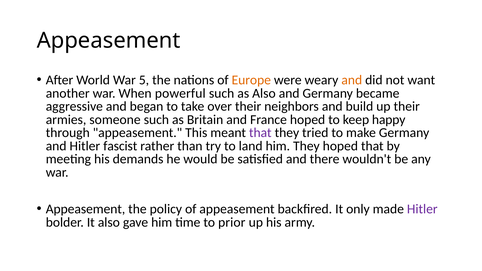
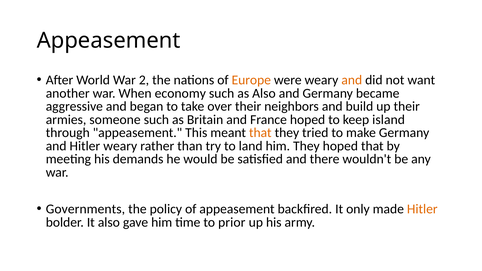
5: 5 -> 2 (144, 80)
powerful: powerful -> economy (180, 93)
happy: happy -> island (389, 120)
that colour: purple -> orange (260, 133)
Hitler fascist: fascist -> weary (120, 146)
Appeasement: Appeasement -> Governments (85, 209)
Hitler colour: purple -> orange (422, 209)
